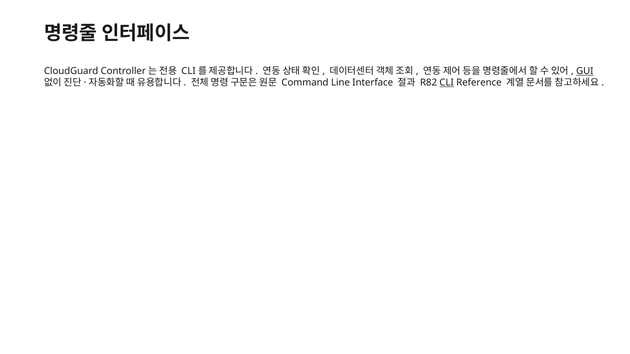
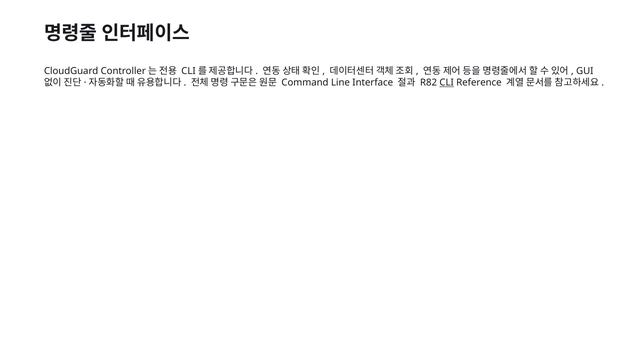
GUI underline: present -> none (585, 71)
